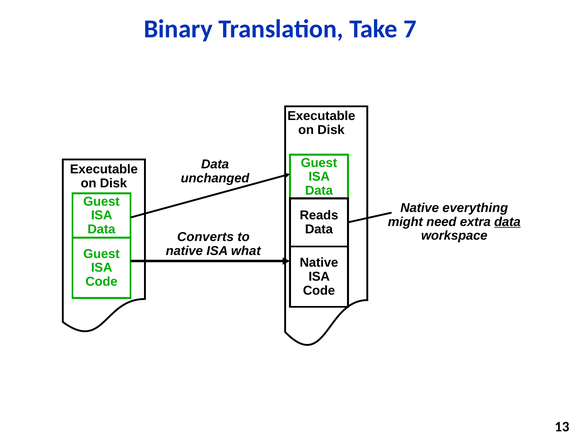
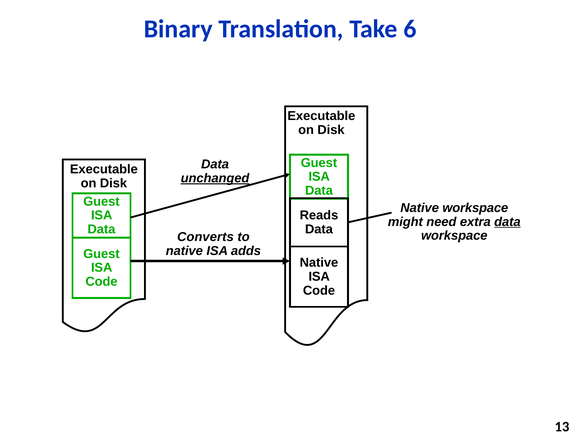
7: 7 -> 6 (410, 29)
unchanged underline: none -> present (215, 178)
Native everything: everything -> workspace (475, 208)
what: what -> adds (246, 251)
